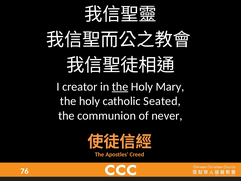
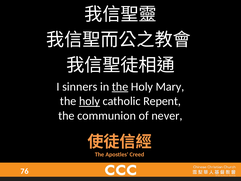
creator: creator -> sinners (80, 87)
holy underline: none -> present (89, 101)
Seated: Seated -> Repent (162, 101)
